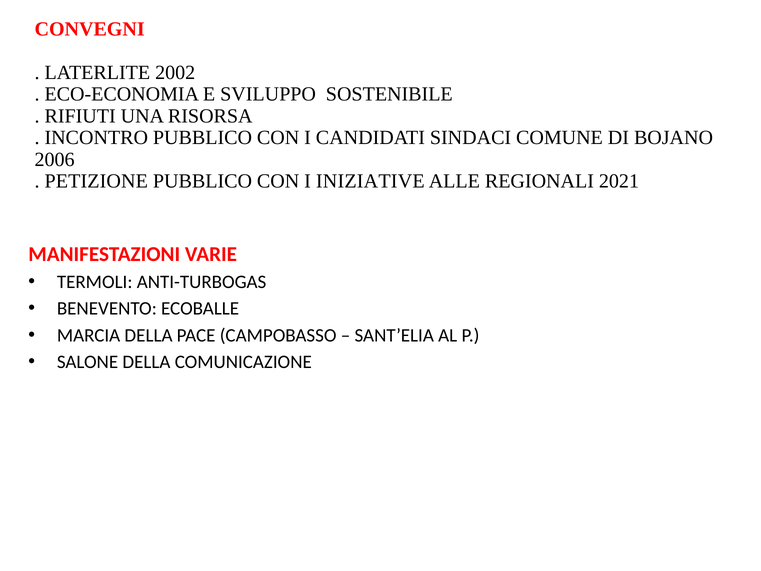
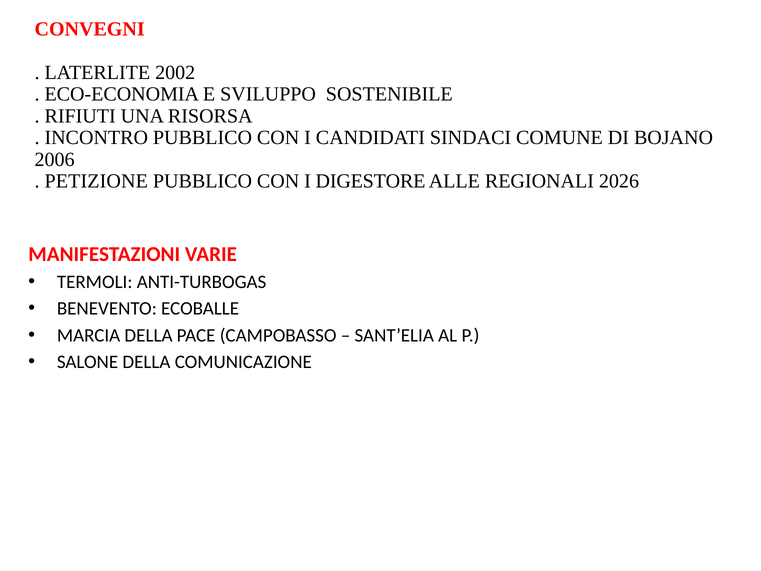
INIZIATIVE: INIZIATIVE -> DIGESTORE (371, 181)
2021: 2021 -> 2026 (619, 181)
